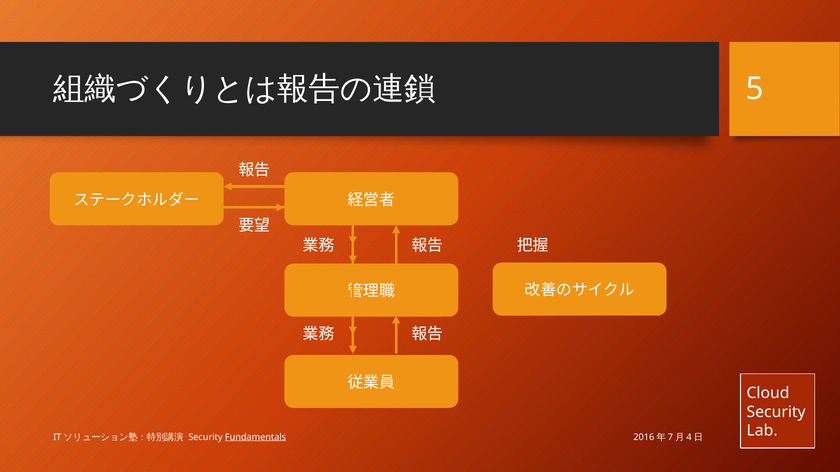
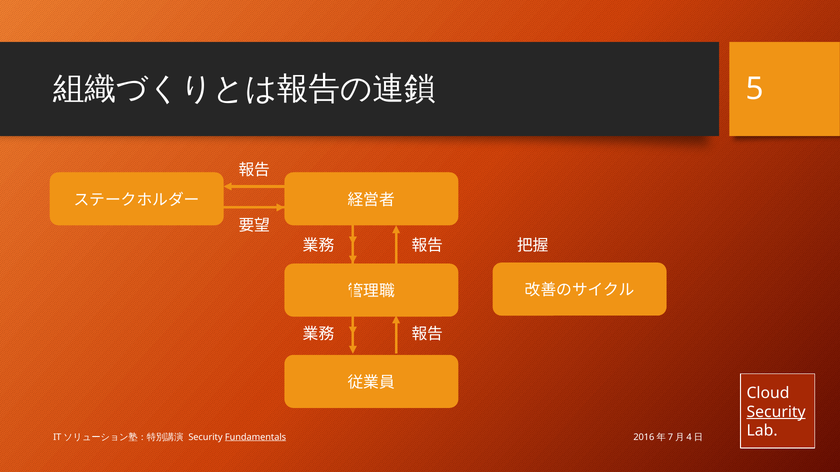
Security underline: none -> present (776, 412)
